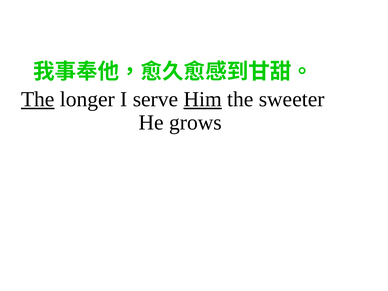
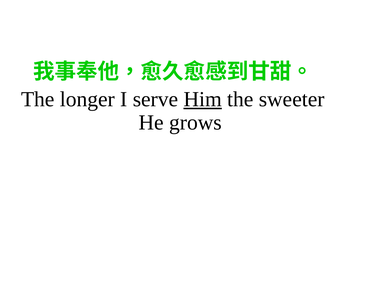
The underline: present -> none (38, 99)
